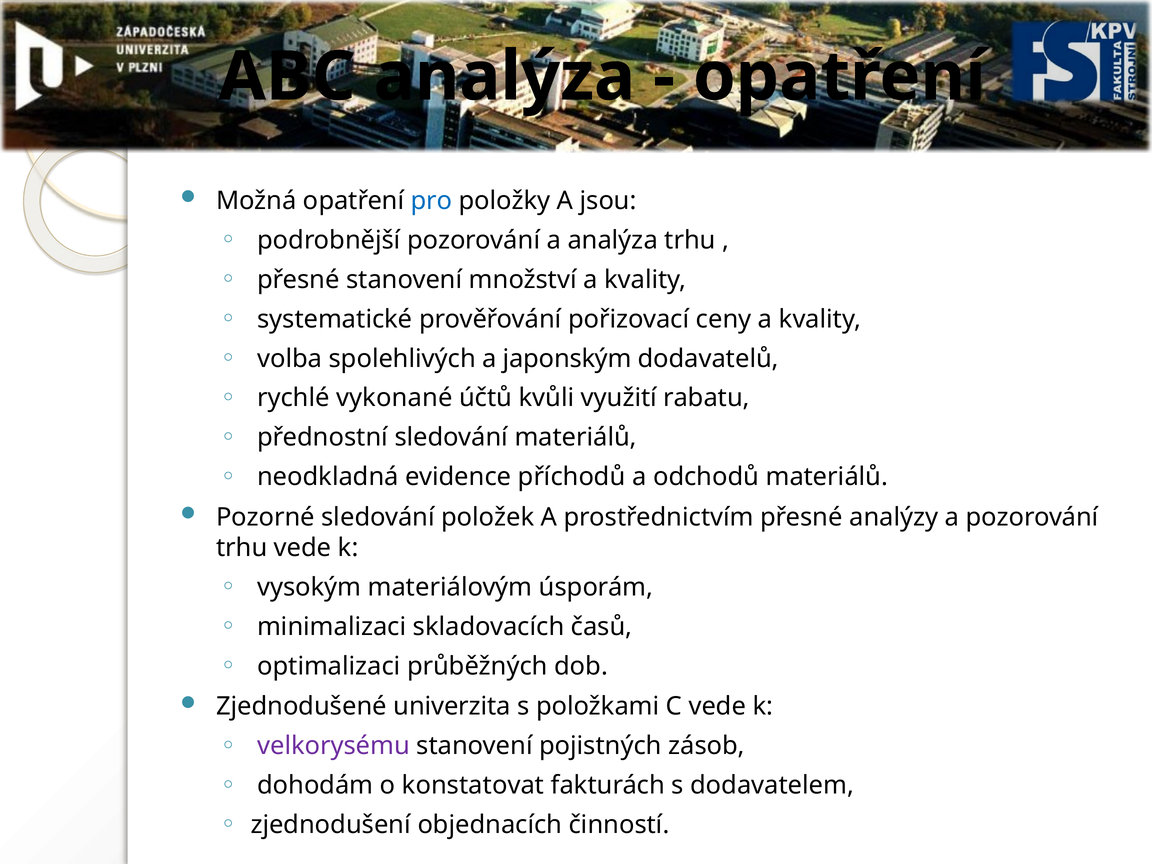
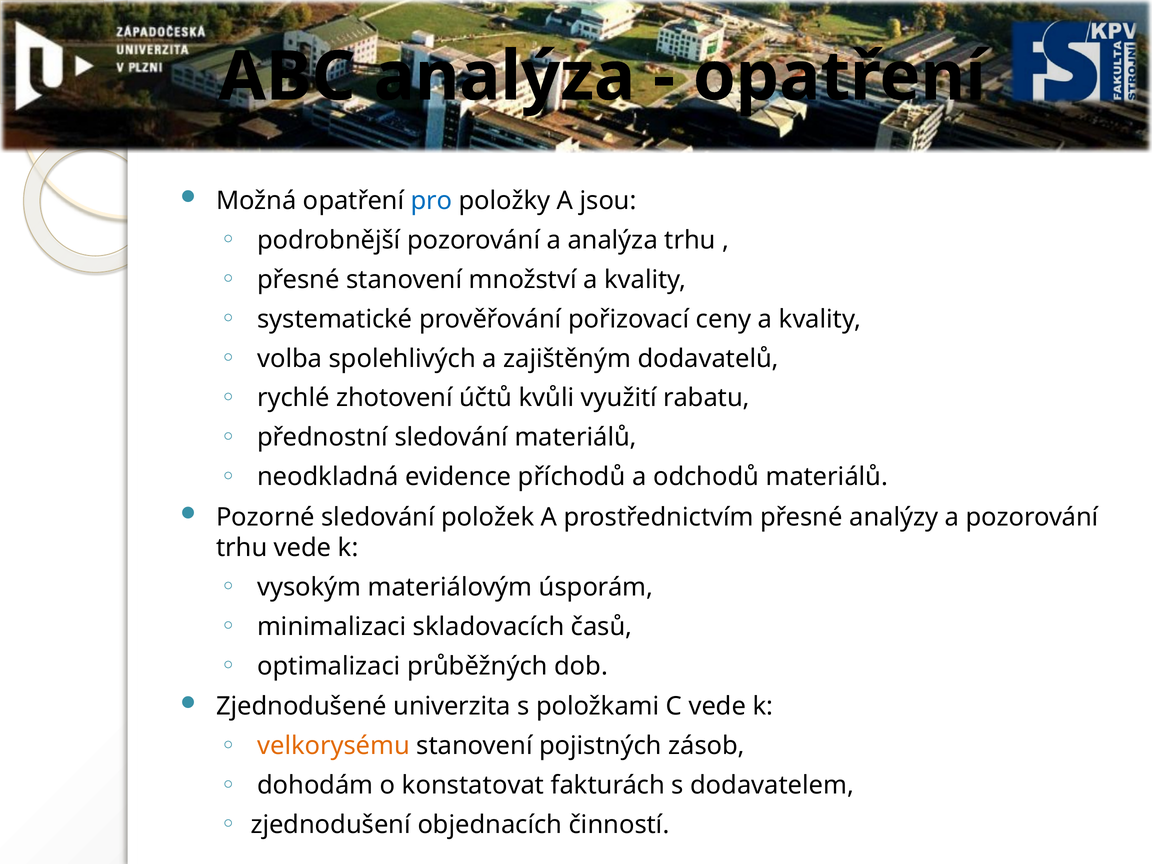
japonským: japonským -> zajištěným (567, 359)
vykonané: vykonané -> zhotovení (394, 398)
velkorysému colour: purple -> orange (334, 746)
